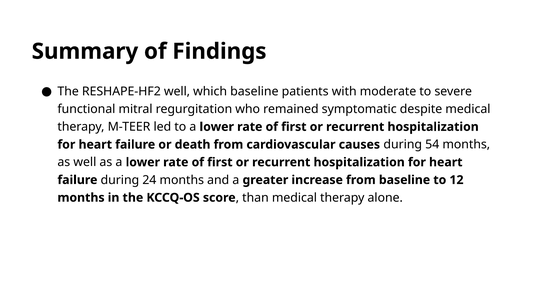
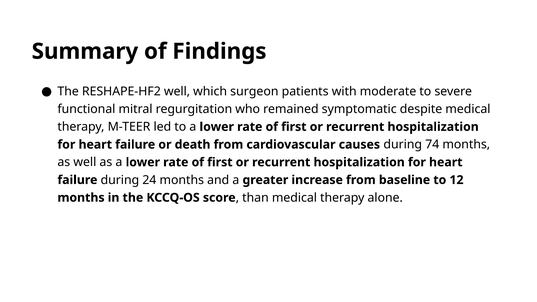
which baseline: baseline -> surgeon (254, 91)
54: 54 -> 74 (432, 145)
